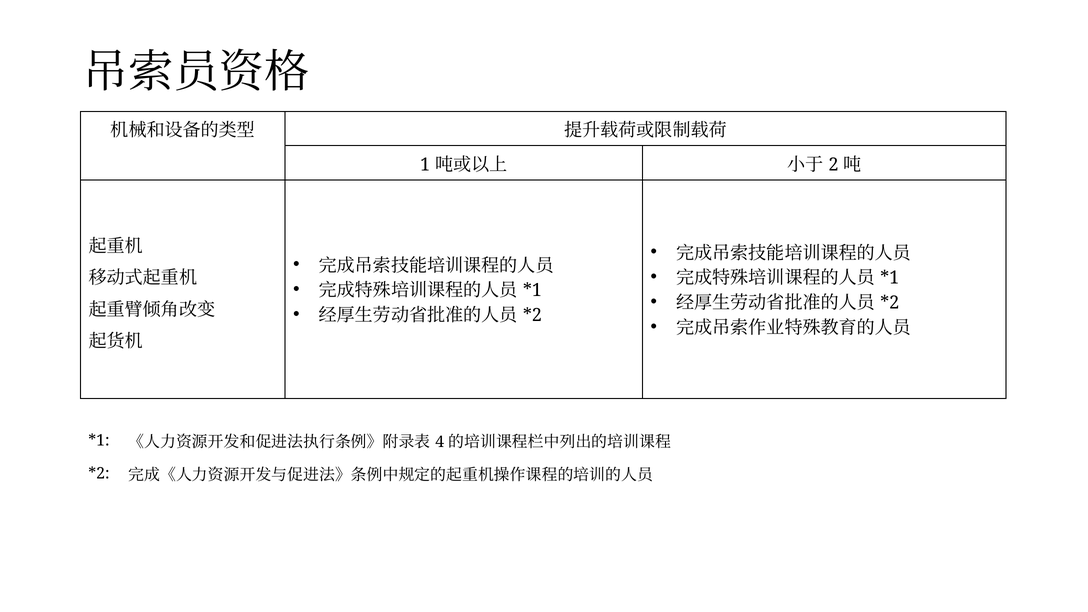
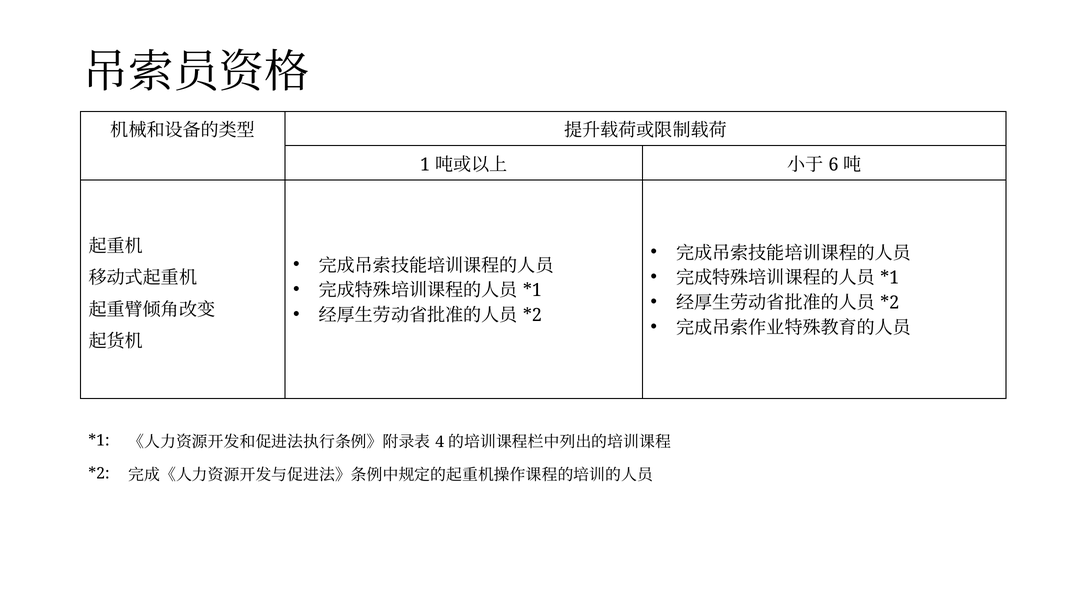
2: 2 -> 6 (833, 165)
